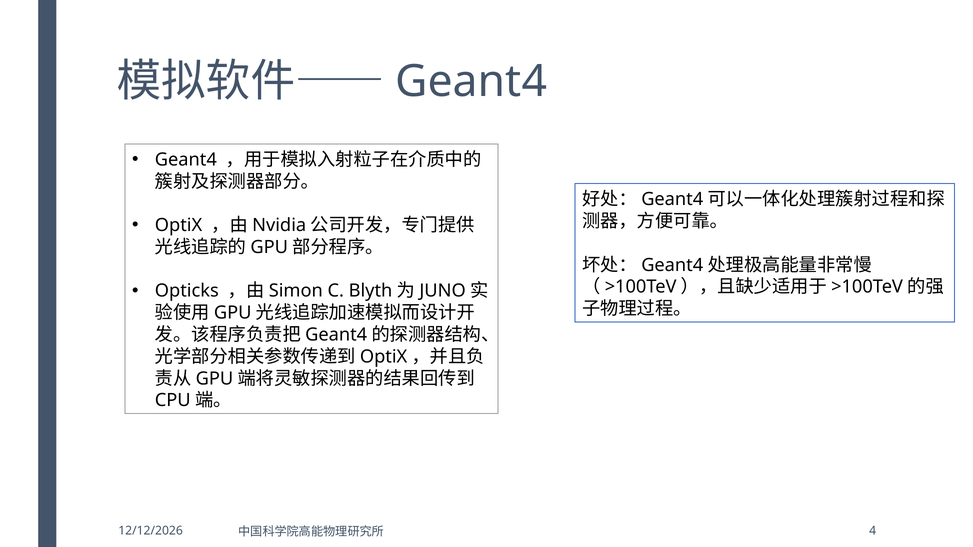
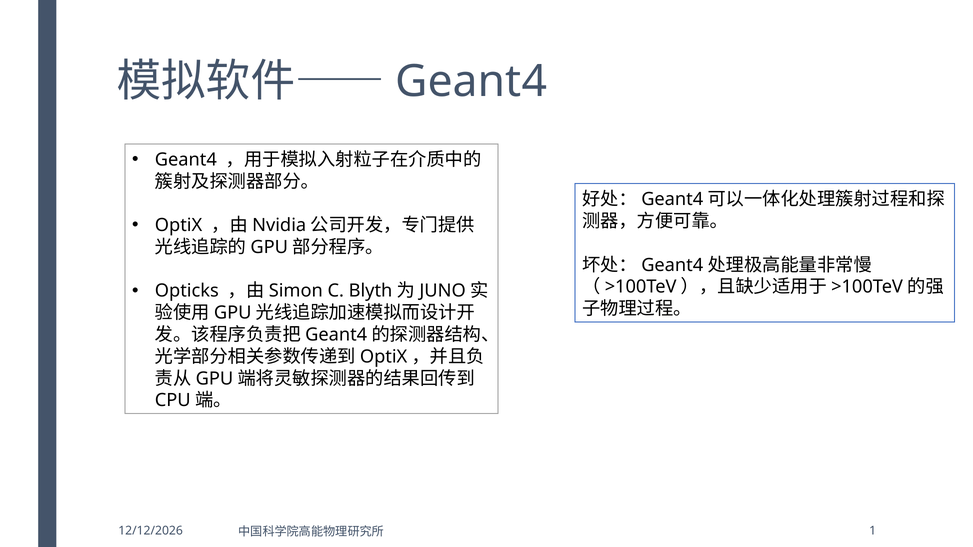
4: 4 -> 1 (873, 531)
